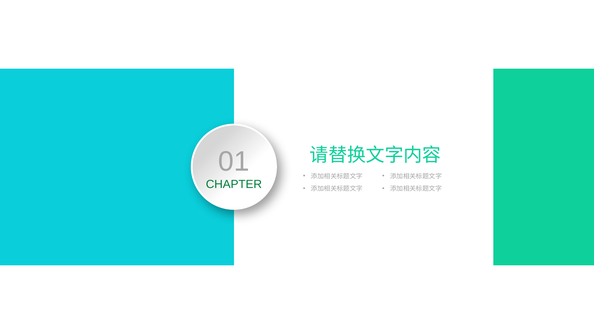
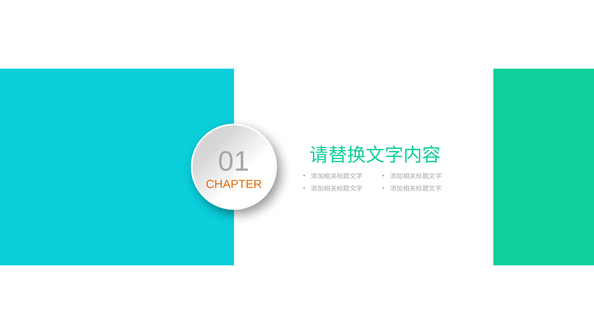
CHAPTER colour: green -> orange (234, 185)
